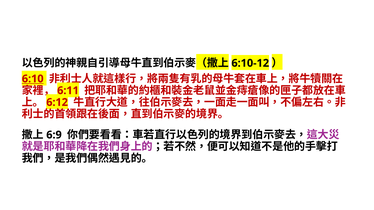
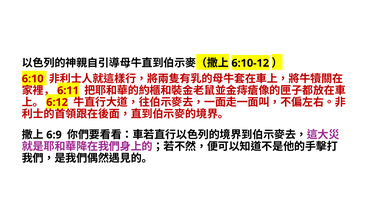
6:10 underline: present -> none (33, 79)
